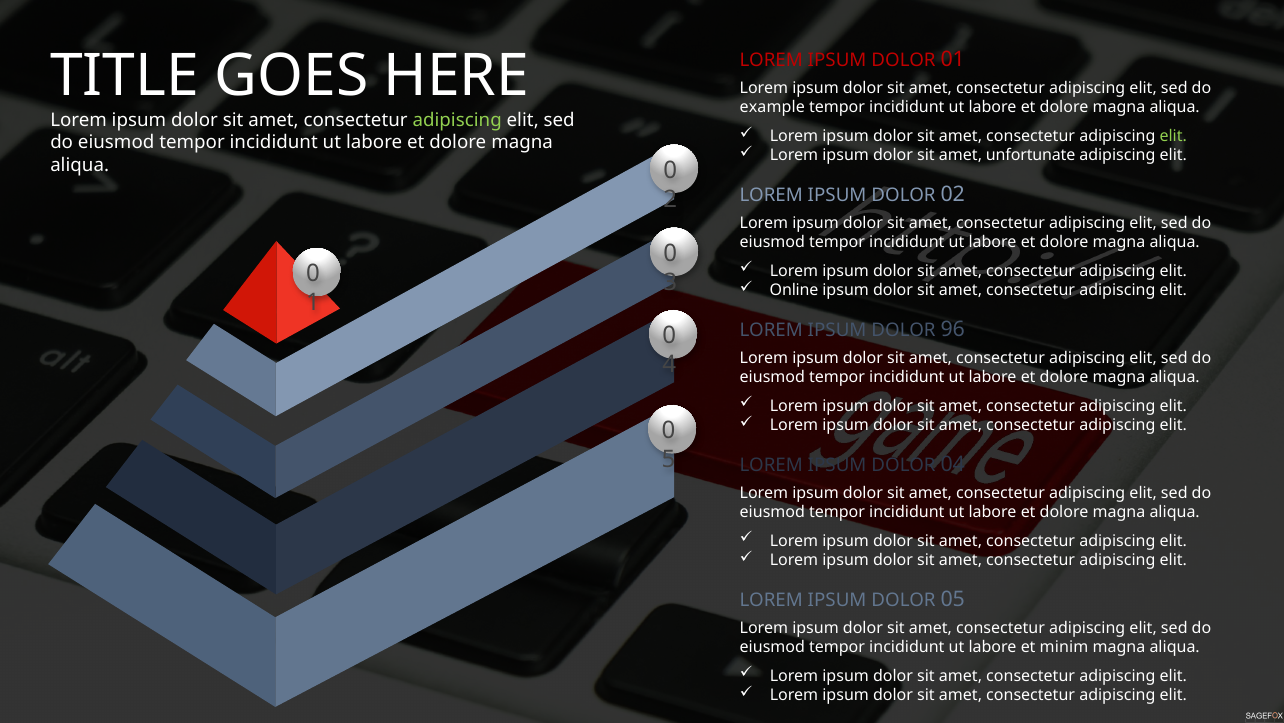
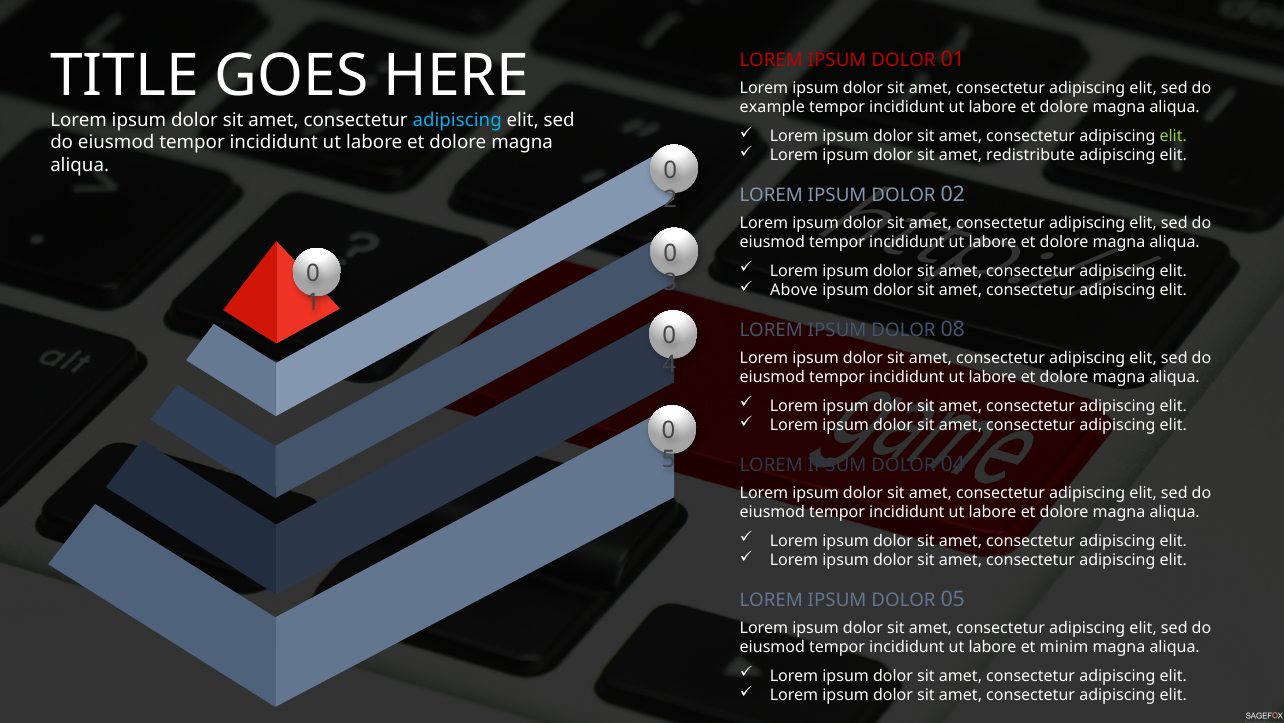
adipiscing colour: light green -> light blue (457, 120)
unfortunate: unfortunate -> redistribute (1031, 155)
Online: Online -> Above (794, 290)
96: 96 -> 08 (953, 329)
